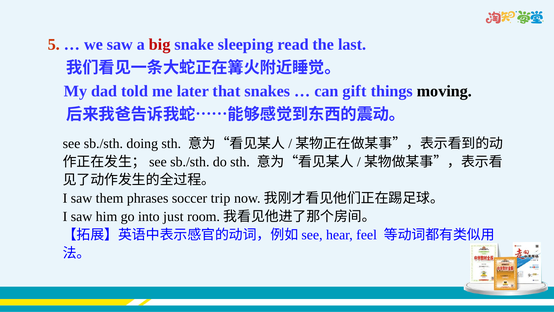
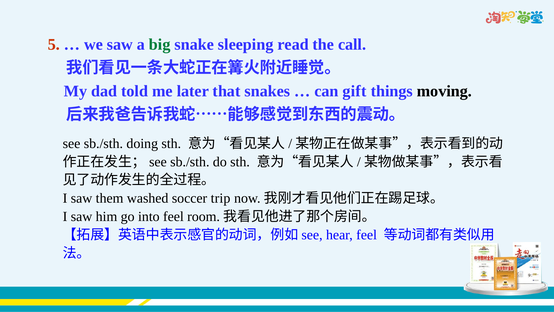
big colour: red -> green (160, 45)
last: last -> call (352, 45)
phrases: phrases -> washed (148, 198)
into just: just -> feel (173, 216)
